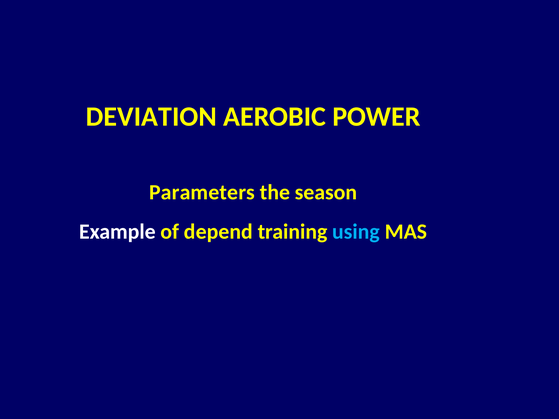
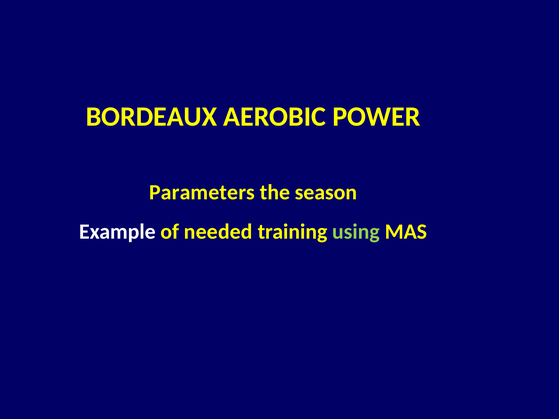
DEVIATION: DEVIATION -> BORDEAUX (151, 117)
depend: depend -> needed (218, 232)
using colour: light blue -> light green (356, 232)
